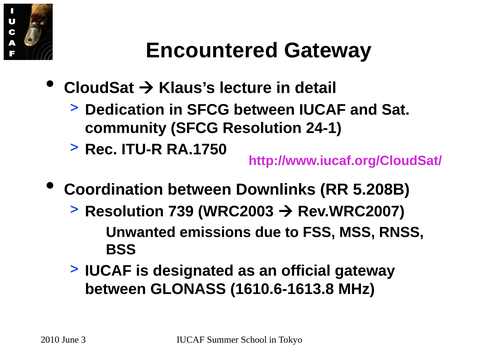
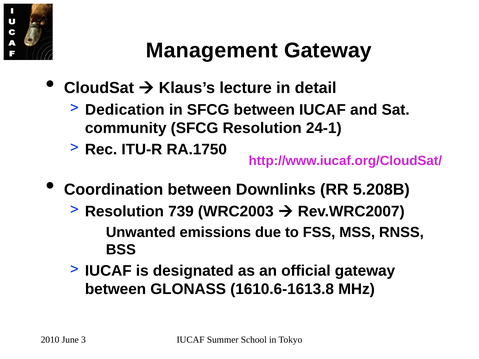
Encountered: Encountered -> Management (212, 50)
